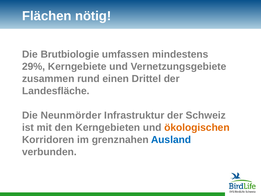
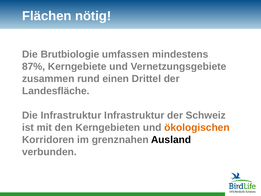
29%: 29% -> 87% (34, 66)
Die Neunmörder: Neunmörder -> Infrastruktur (71, 115)
Ausland colour: blue -> black (171, 139)
